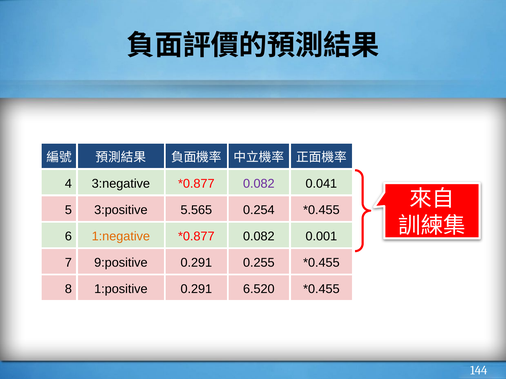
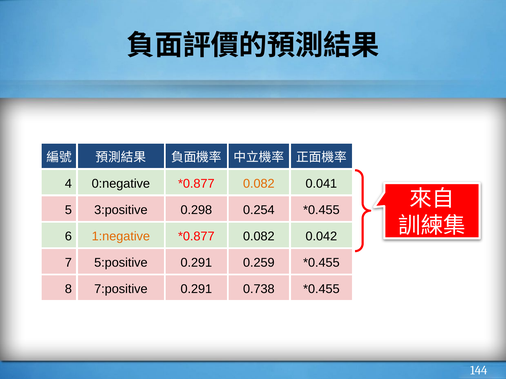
3:negative: 3:negative -> 0:negative (121, 184)
0.082 colour: purple -> orange (259, 184)
5.565: 5.565 -> 0.298 (196, 210)
0.001: 0.001 -> 0.042 (321, 237)
9:positive: 9:positive -> 5:positive (121, 263)
0.255: 0.255 -> 0.259 (259, 263)
1:positive: 1:positive -> 7:positive (121, 289)
6.520: 6.520 -> 0.738 (259, 289)
